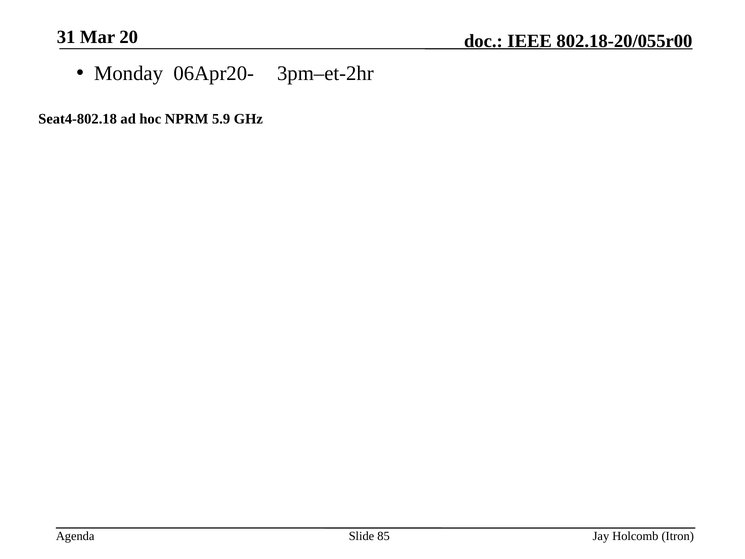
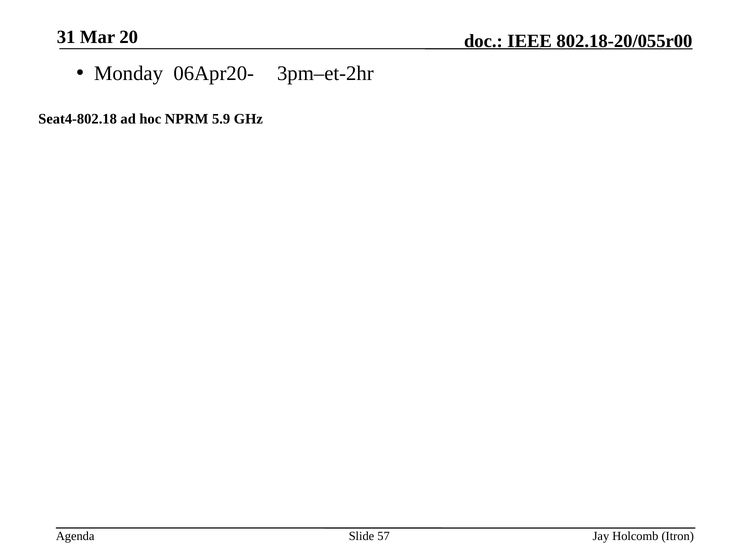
85: 85 -> 57 (384, 536)
